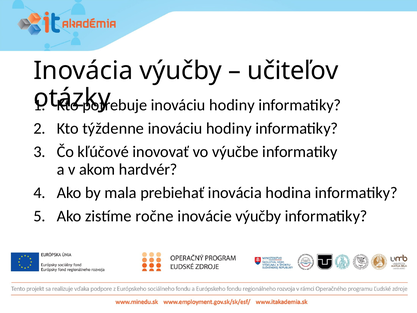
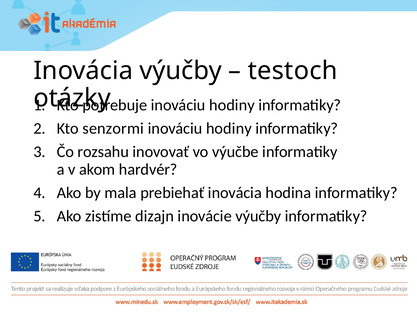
učiteľov: učiteľov -> testoch (293, 71)
týždenne: týždenne -> senzormi (113, 129)
kľúčové: kľúčové -> rozsahu (103, 152)
ročne: ročne -> dizajn (155, 216)
